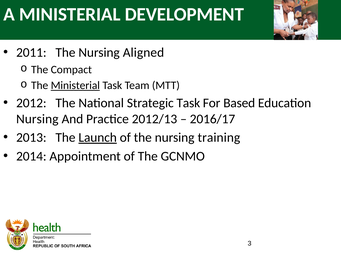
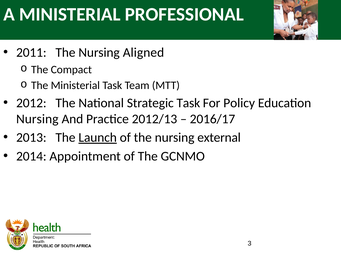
DEVELOPMENT: DEVELOPMENT -> PROFESSIONAL (184, 14)
Ministerial underline: present -> none (75, 85)
Based: Based -> Policy (239, 103)
training: training -> external (219, 137)
